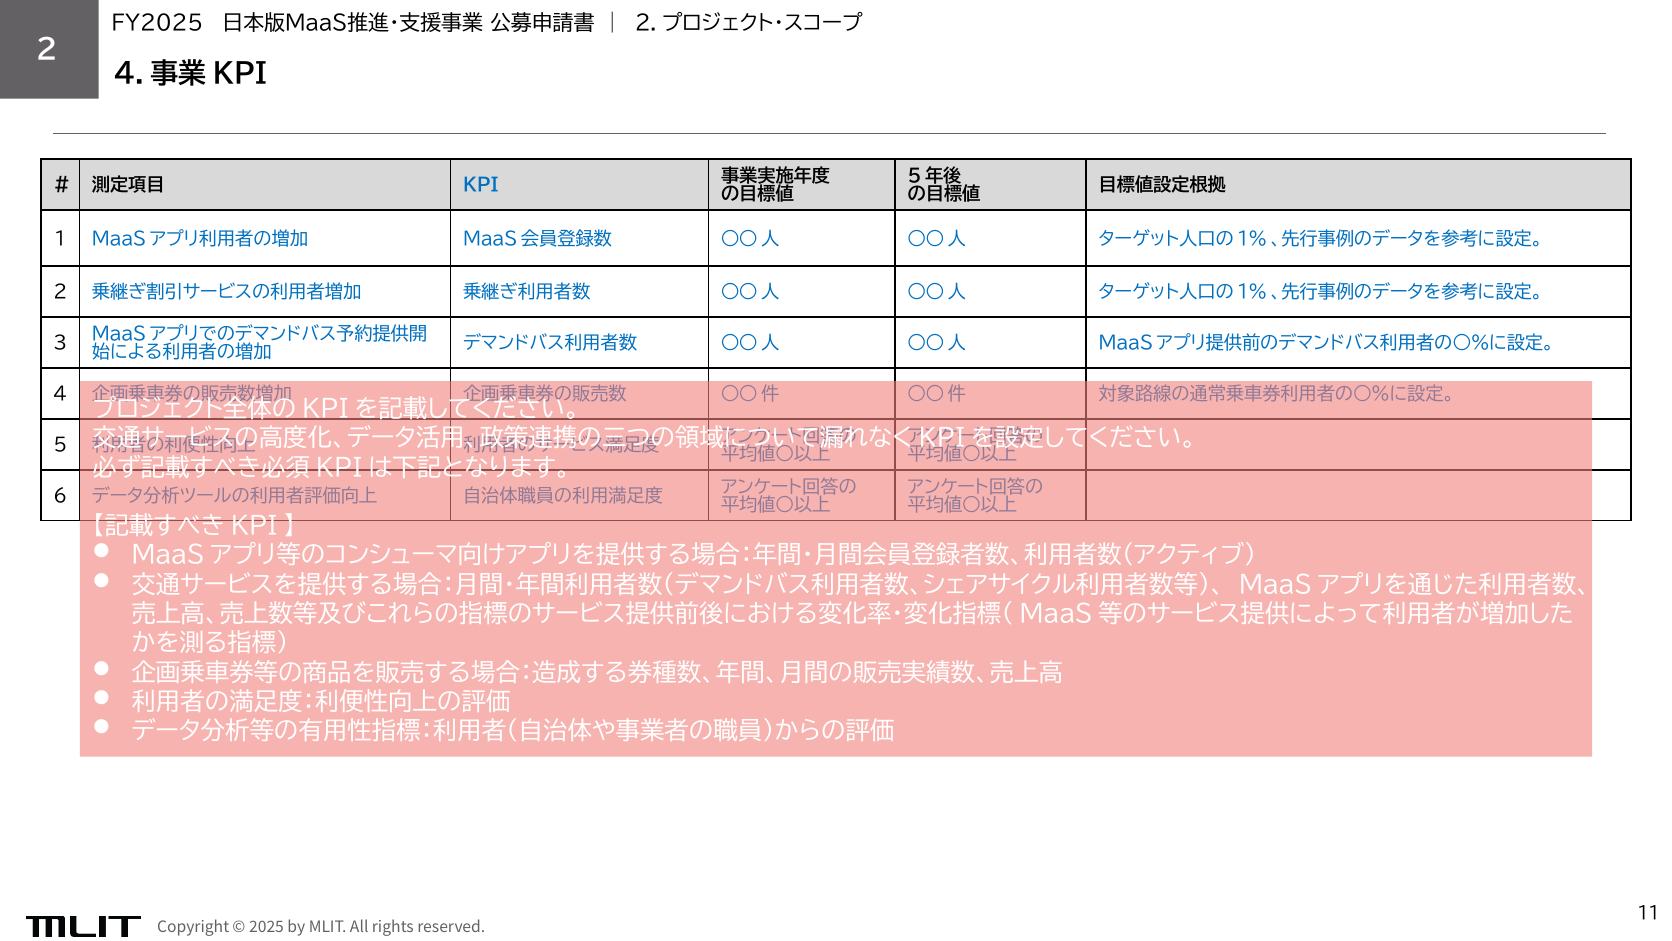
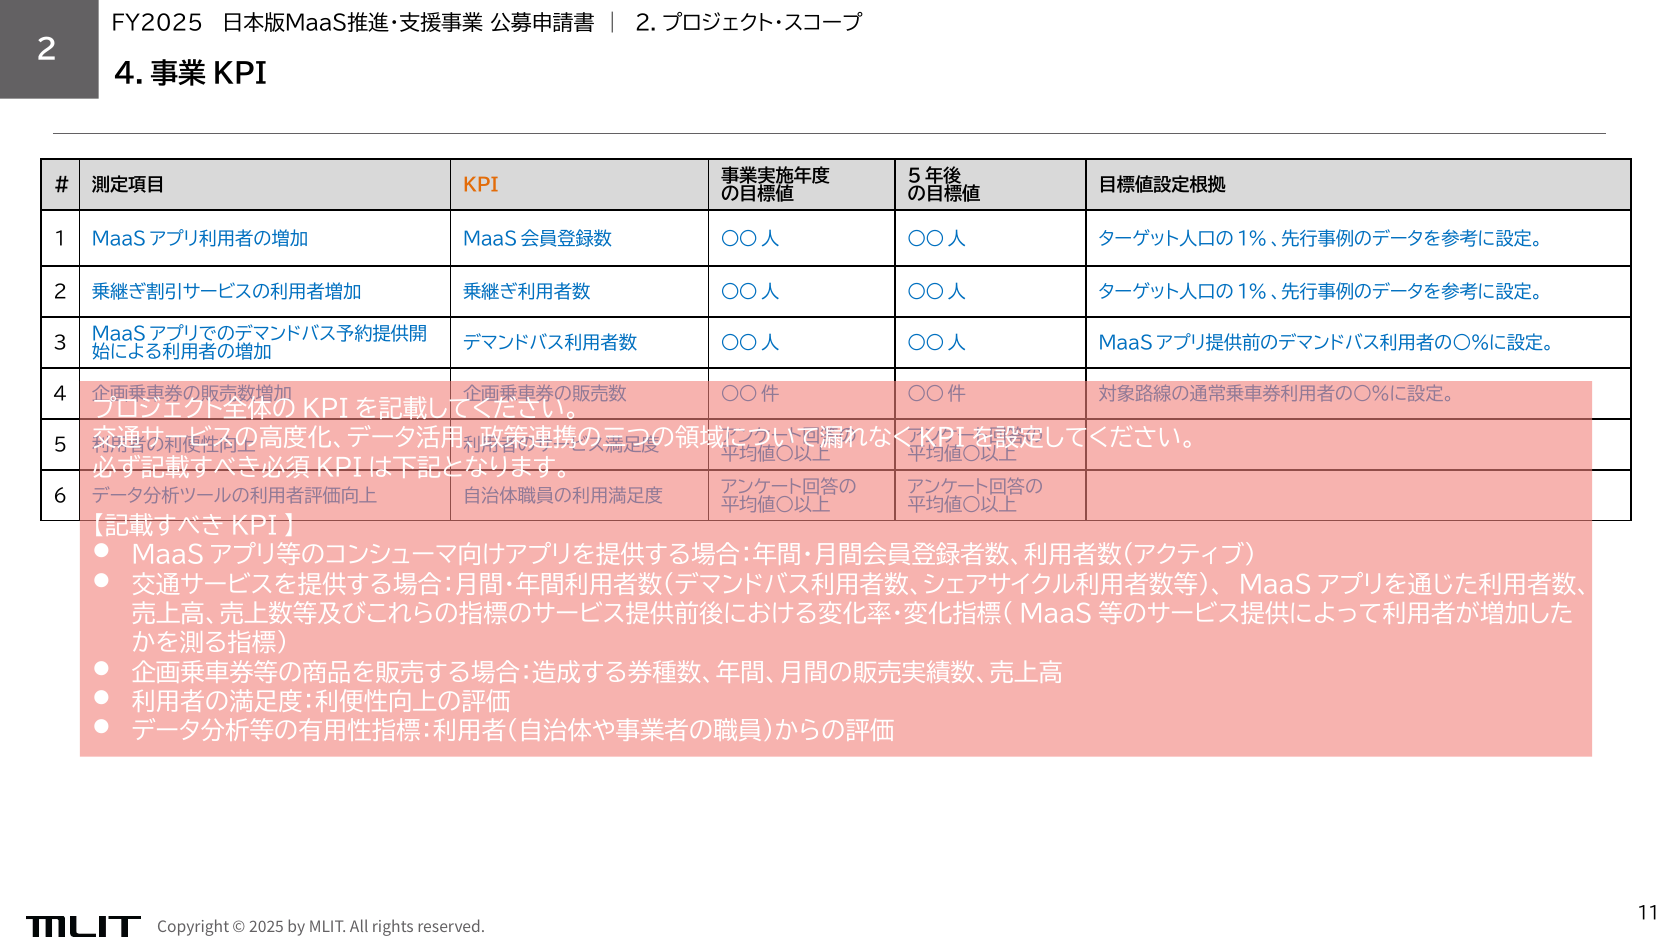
KPI colour: blue -> orange (481, 186)
